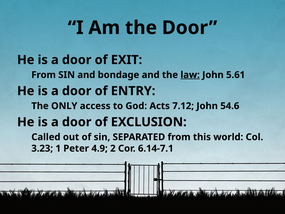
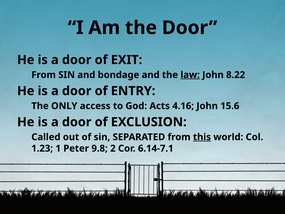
5.61: 5.61 -> 8.22 (236, 75)
7.12: 7.12 -> 4.16 (183, 106)
54.6: 54.6 -> 15.6 (230, 106)
this underline: none -> present (202, 137)
3.23: 3.23 -> 1.23 (42, 148)
4.9: 4.9 -> 9.8 (100, 148)
